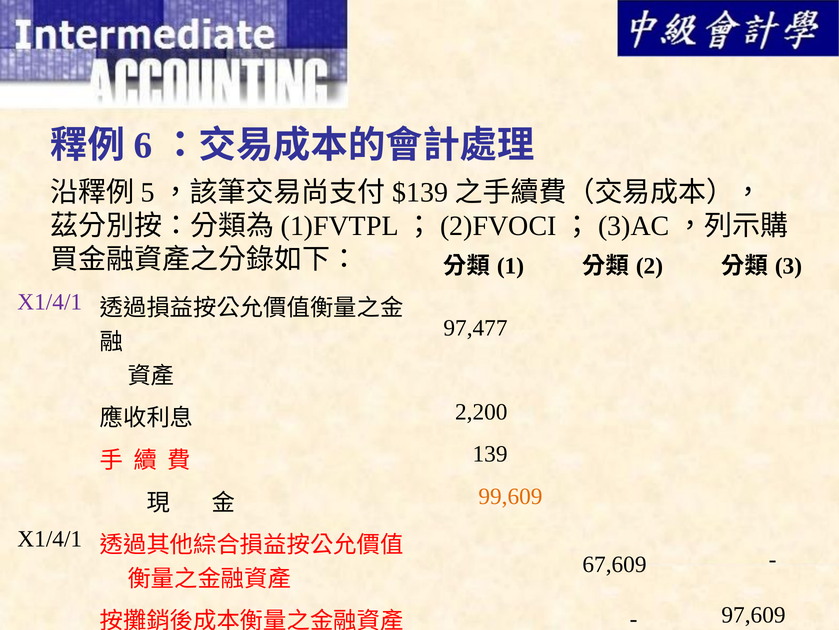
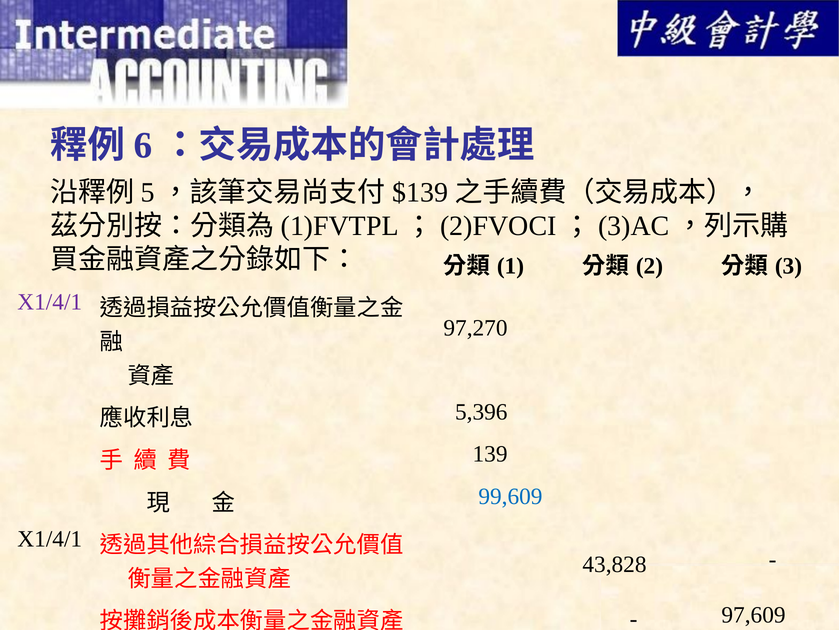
97,477: 97,477 -> 97,270 (476, 327)
2,200: 2,200 -> 5,396 (481, 411)
99,609 colour: orange -> blue (510, 496)
67,609: 67,609 -> 43,828 (615, 564)
